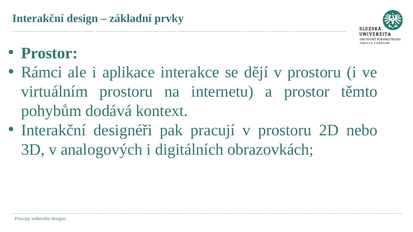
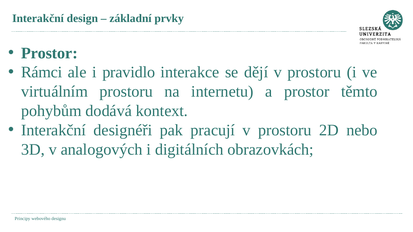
aplikace: aplikace -> pravidlo (129, 72)
